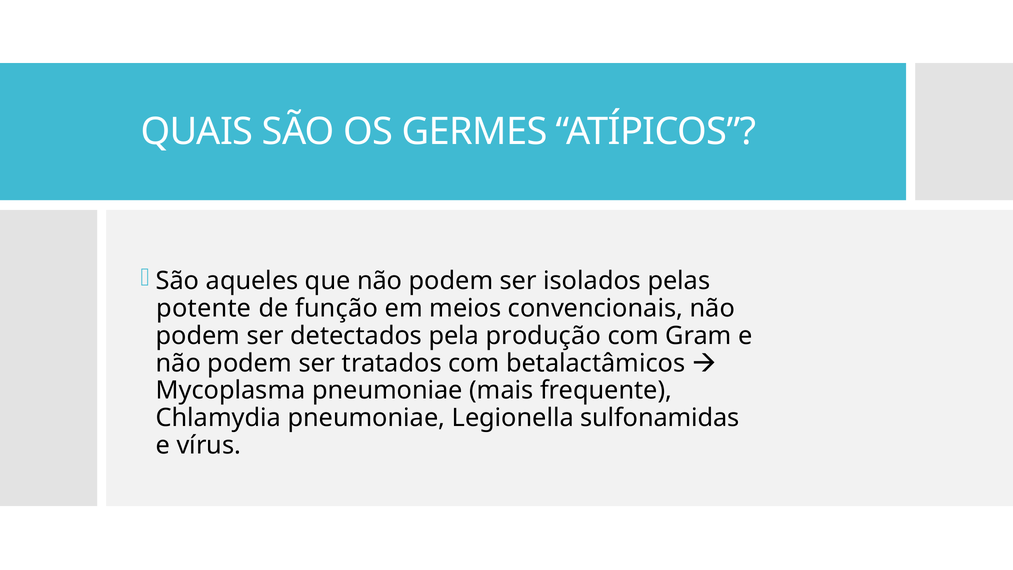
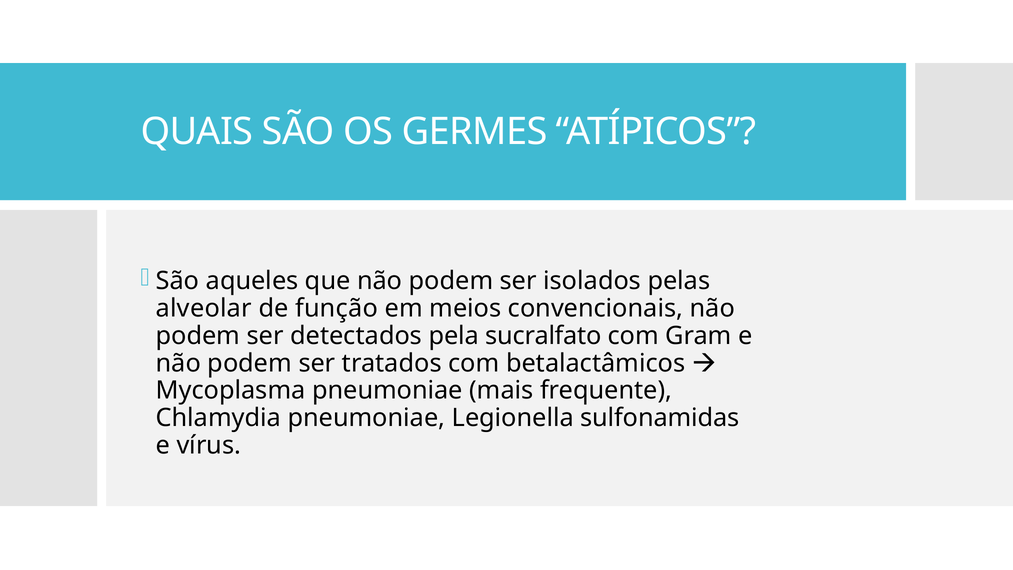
potente: potente -> alveolar (204, 308)
produção: produção -> sucralfato (543, 336)
